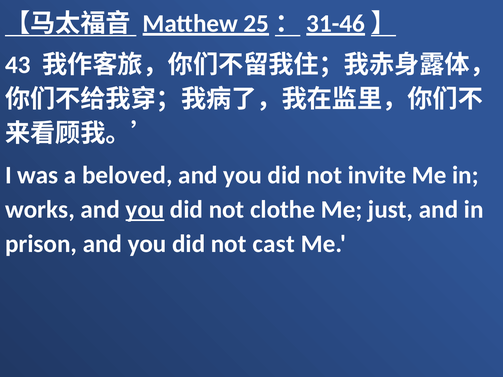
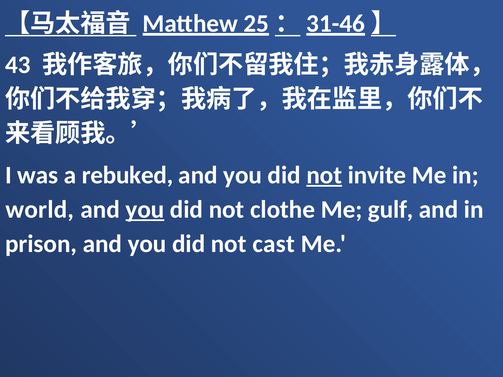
beloved: beloved -> rebuked (127, 175)
not underline: none -> present (324, 175)
works: works -> world (40, 210)
just: just -> gulf (391, 210)
